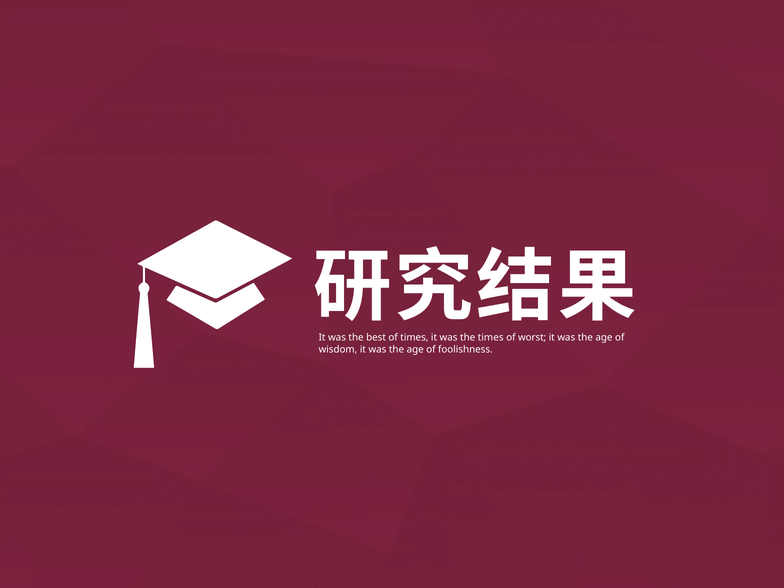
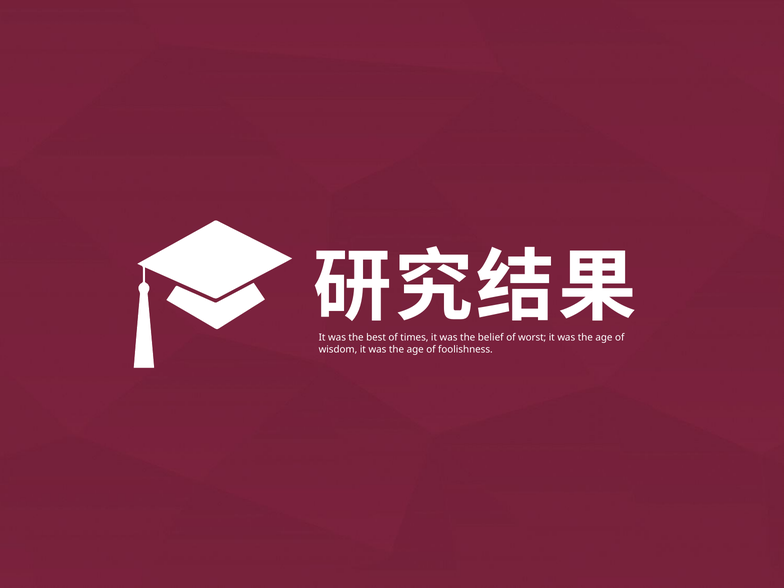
the times: times -> belief (491, 338)
